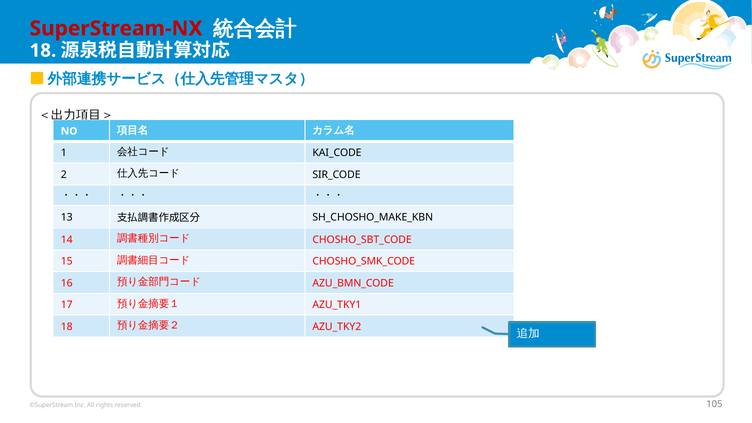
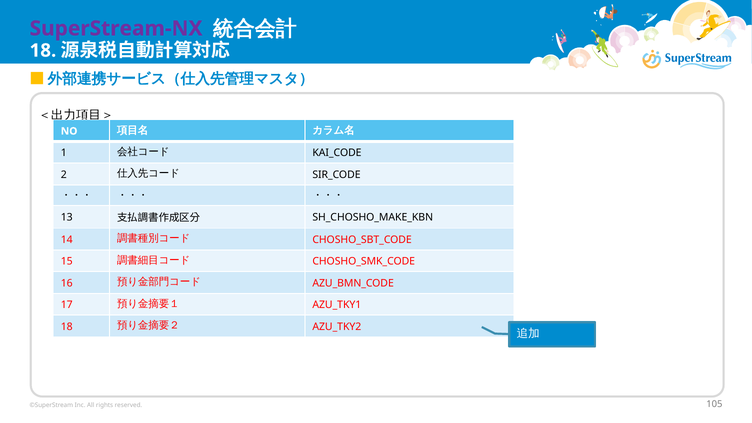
SuperStream-NX colour: red -> purple (116, 28)
